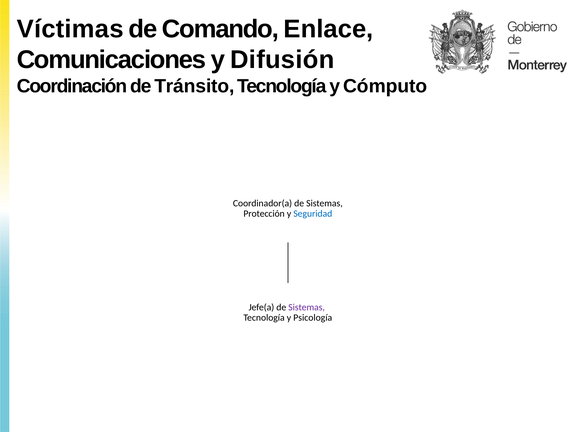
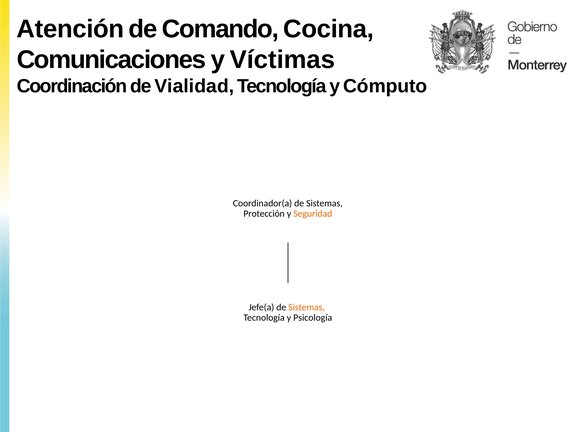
Víctimas: Víctimas -> Atención (70, 29)
Enlace: Enlace -> Cocina (329, 29)
Difusión: Difusión -> Víctimas (282, 60)
Tránsito: Tránsito -> Vialidad (194, 86)
Seguridad colour: blue -> orange (313, 214)
Sistemas colour: purple -> orange (307, 307)
